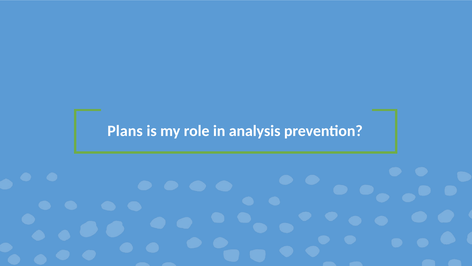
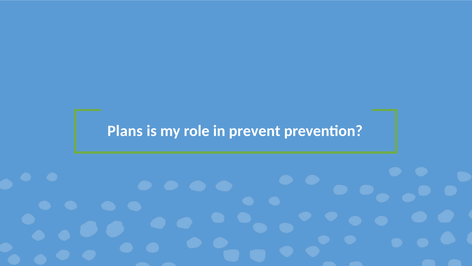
analysis: analysis -> prevent (255, 131)
